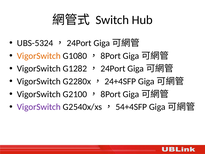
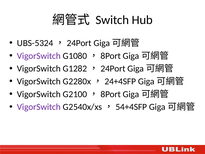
VigorSwitch colour: orange -> purple (39, 56)
